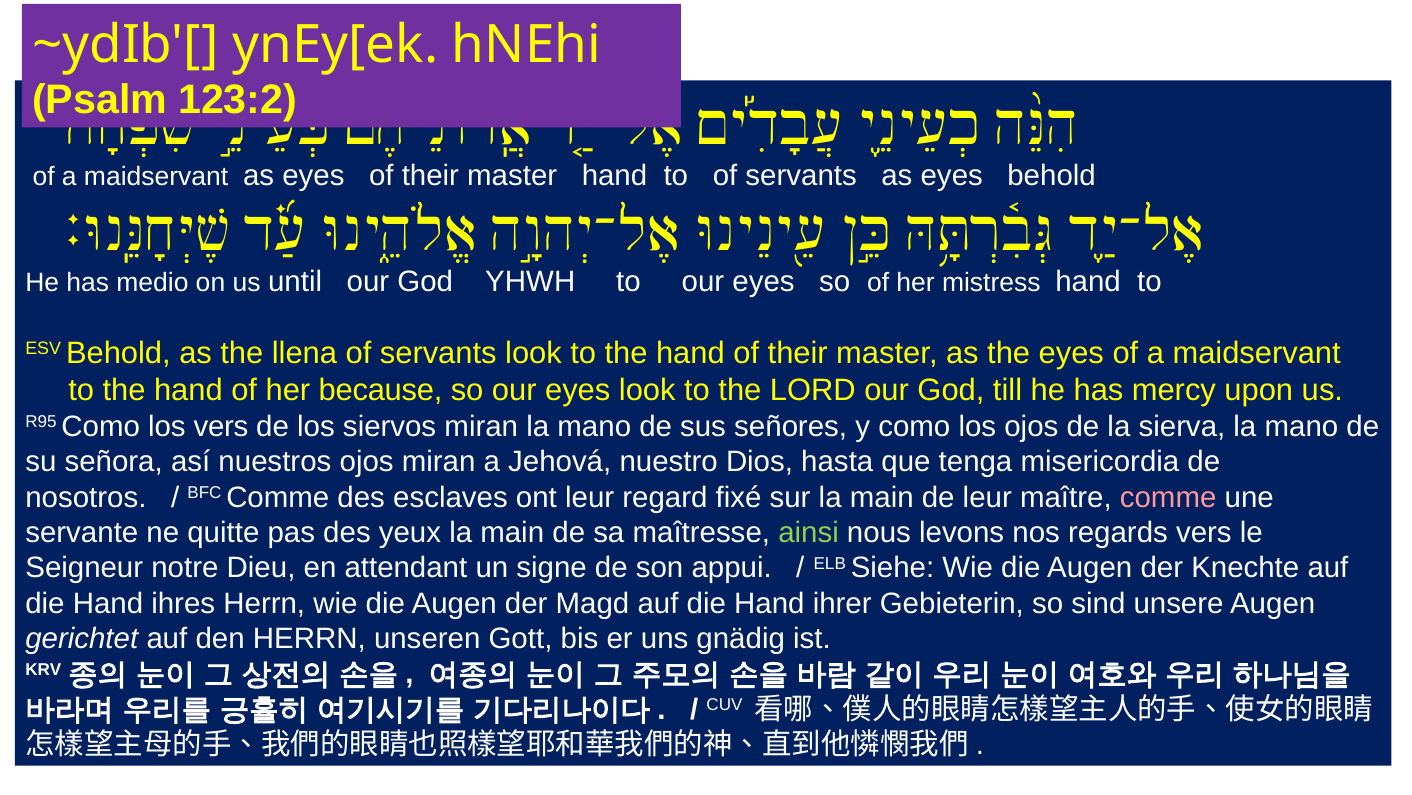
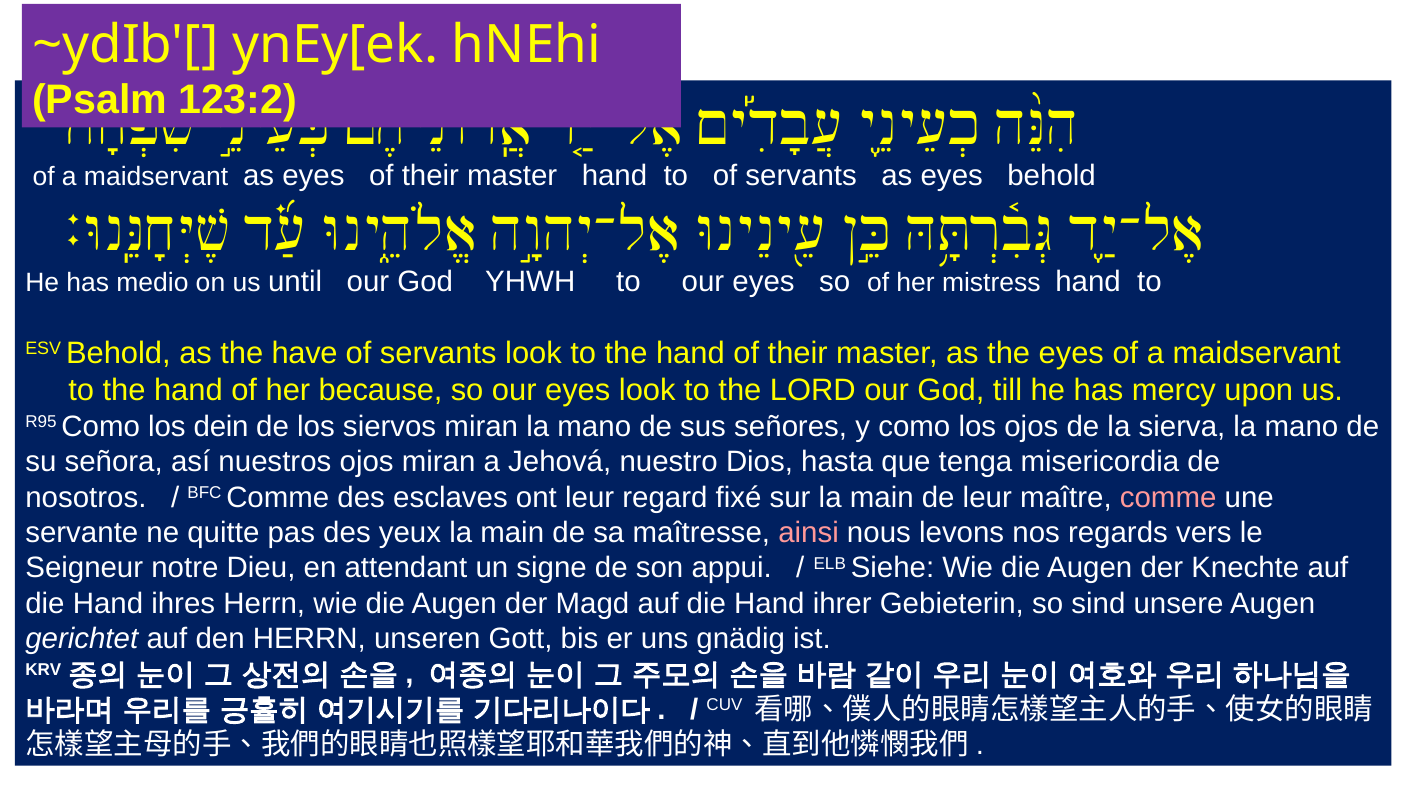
llena: llena -> have (305, 353)
los vers: vers -> dein (221, 427)
ainsi colour: light green -> pink (809, 532)
